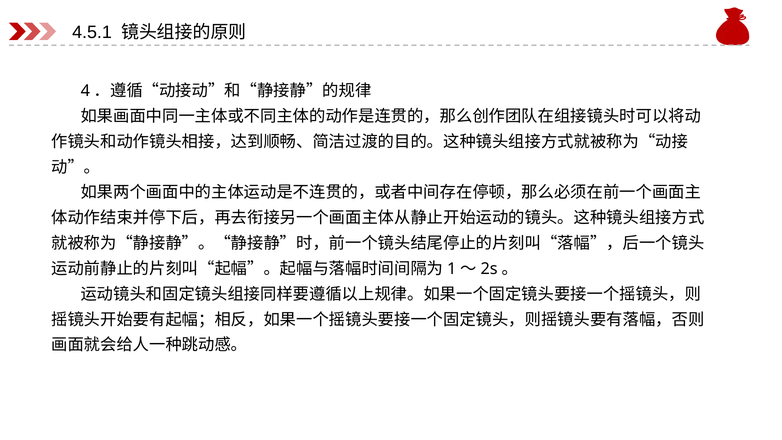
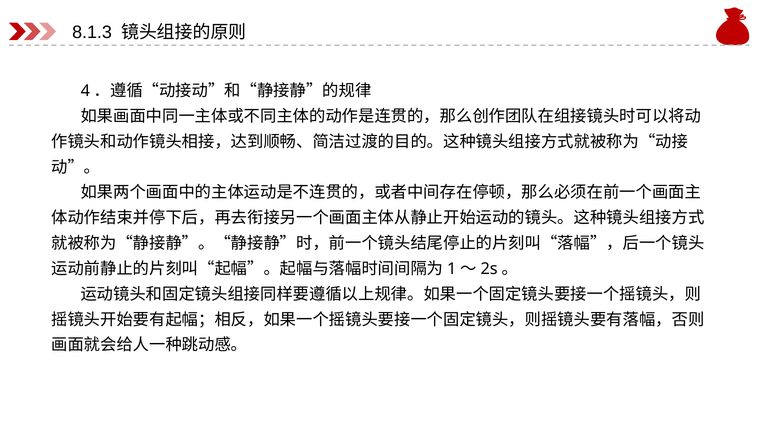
4.5.1: 4.5.1 -> 8.1.3 (92, 32)
